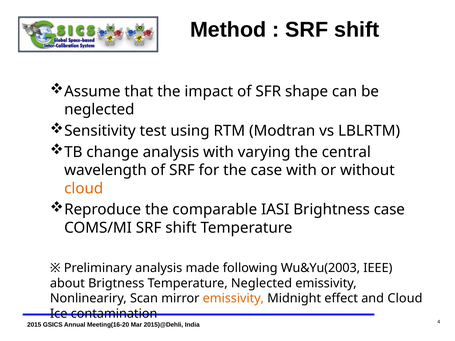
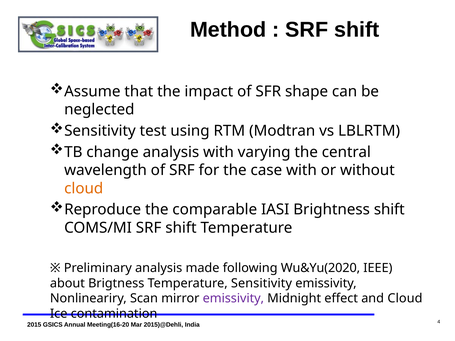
Brightness case: case -> shift (389, 210)
Wu&Yu(2003: Wu&Yu(2003 -> Wu&Yu(2020 (320, 268)
Temperature Neglected: Neglected -> Sensitivity (261, 283)
emissivity colour: orange -> purple (233, 299)
